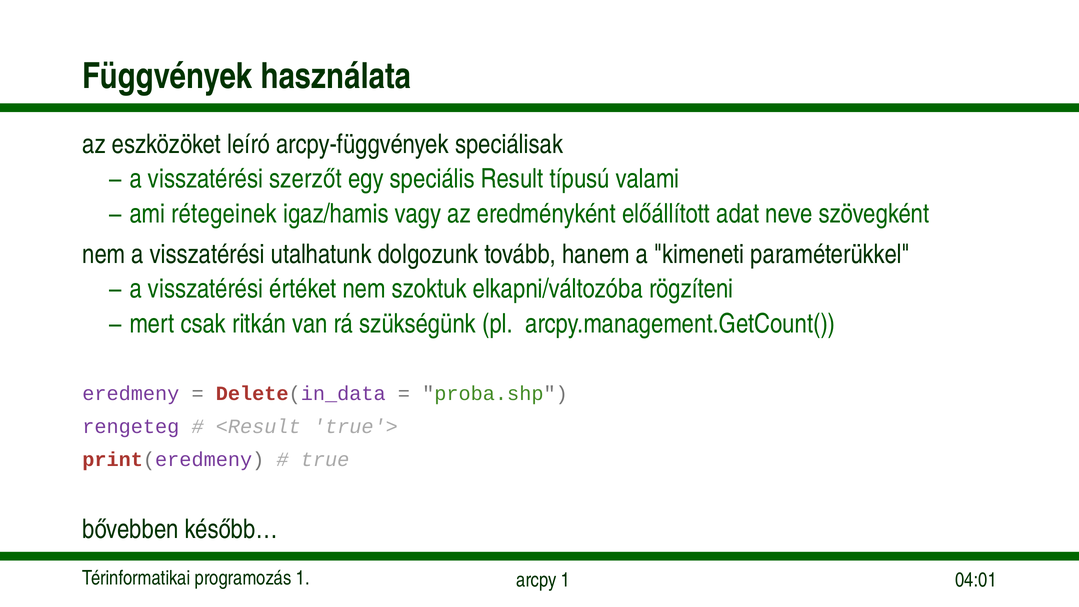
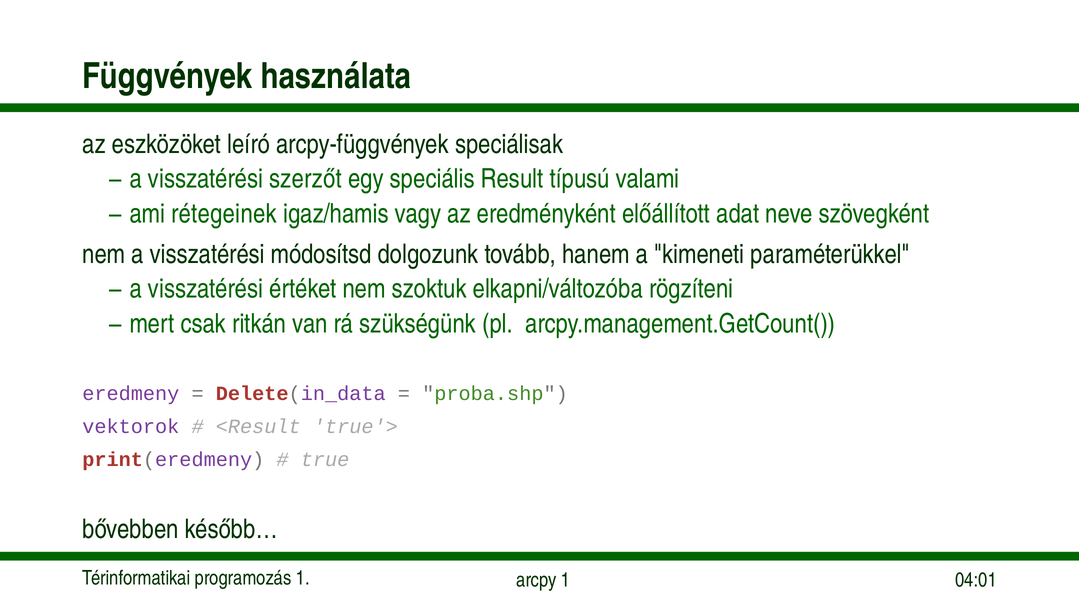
utalhatunk: utalhatunk -> módosítsd (321, 254)
rengeteg: rengeteg -> vektorok (131, 427)
